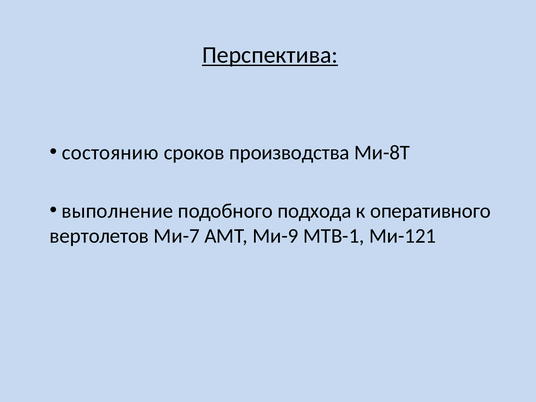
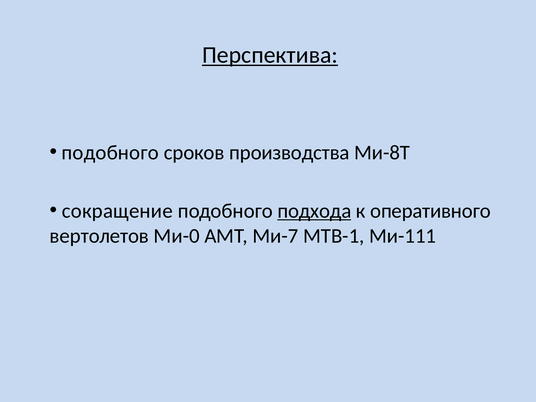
состоянию: состоянию -> подобного (110, 153)
выполнение: выполнение -> сокращение (117, 211)
подхода underline: none -> present (314, 211)
Ми-7: Ми-7 -> Ми-0 (177, 236)
Ми-9: Ми-9 -> Ми-7 (275, 236)
Ми-121: Ми-121 -> Ми-111 (403, 236)
